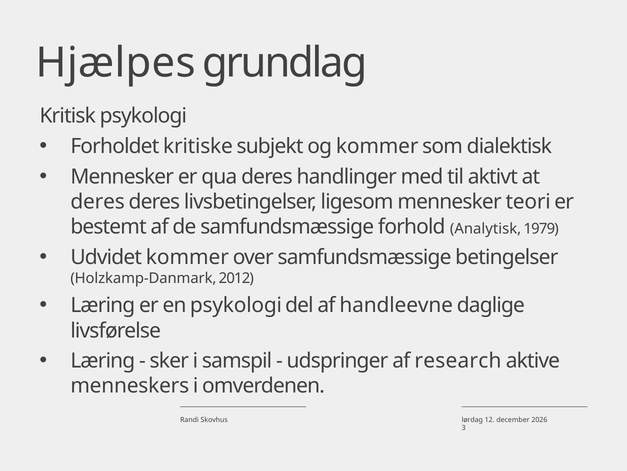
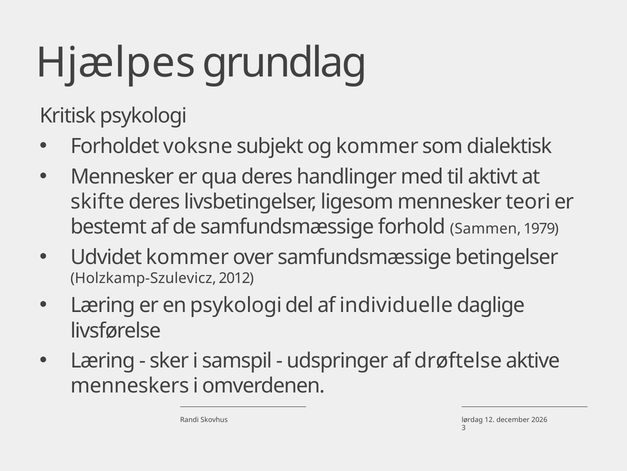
kritiske: kritiske -> voksne (198, 146)
deres: deres -> skifte (97, 202)
Analytisk: Analytisk -> Sammen (486, 229)
Holzkamp-Danmark: Holzkamp-Danmark -> Holzkamp-Szulevicz (143, 278)
handleevne: handleevne -> individuelle (396, 305)
research: research -> drøftelse (458, 360)
